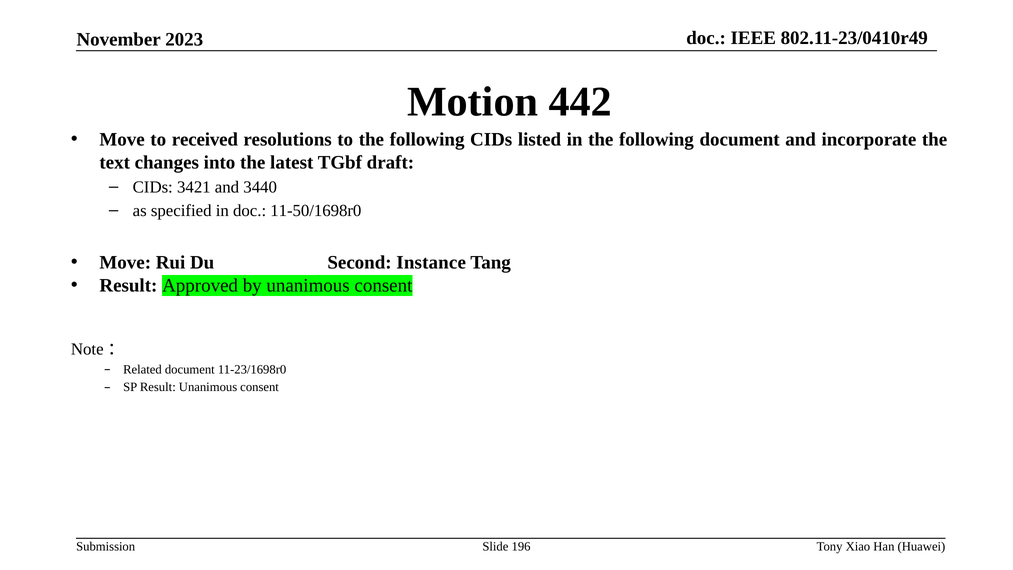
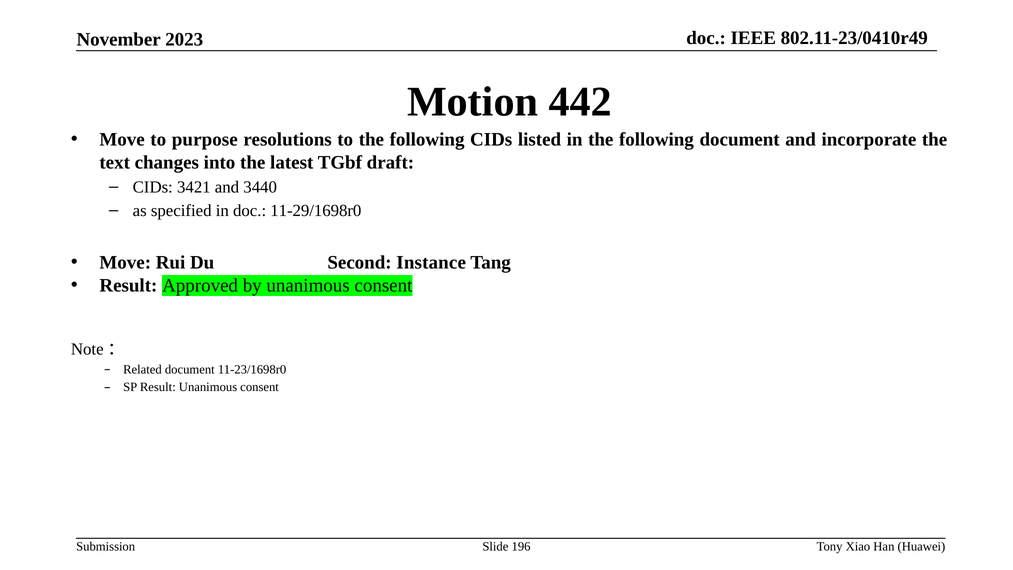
received: received -> purpose (205, 139)
11-50/1698r0: 11-50/1698r0 -> 11-29/1698r0 (316, 211)
